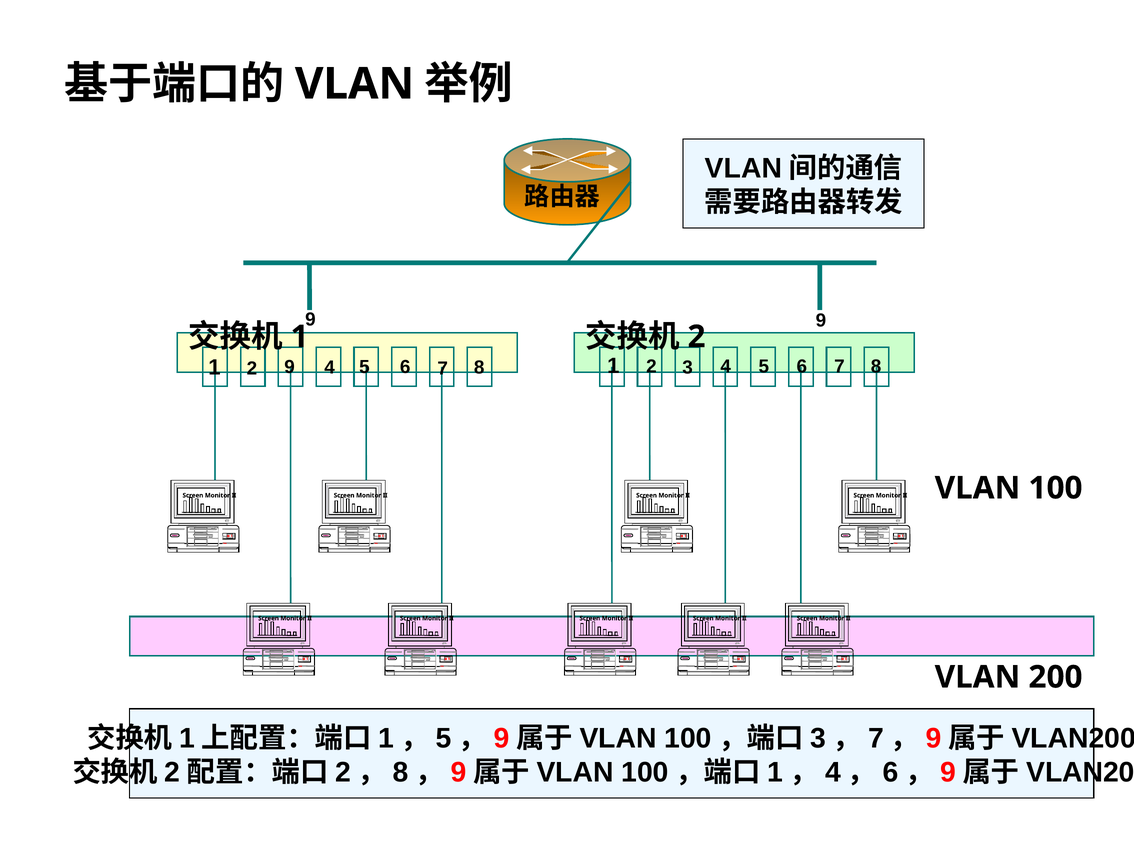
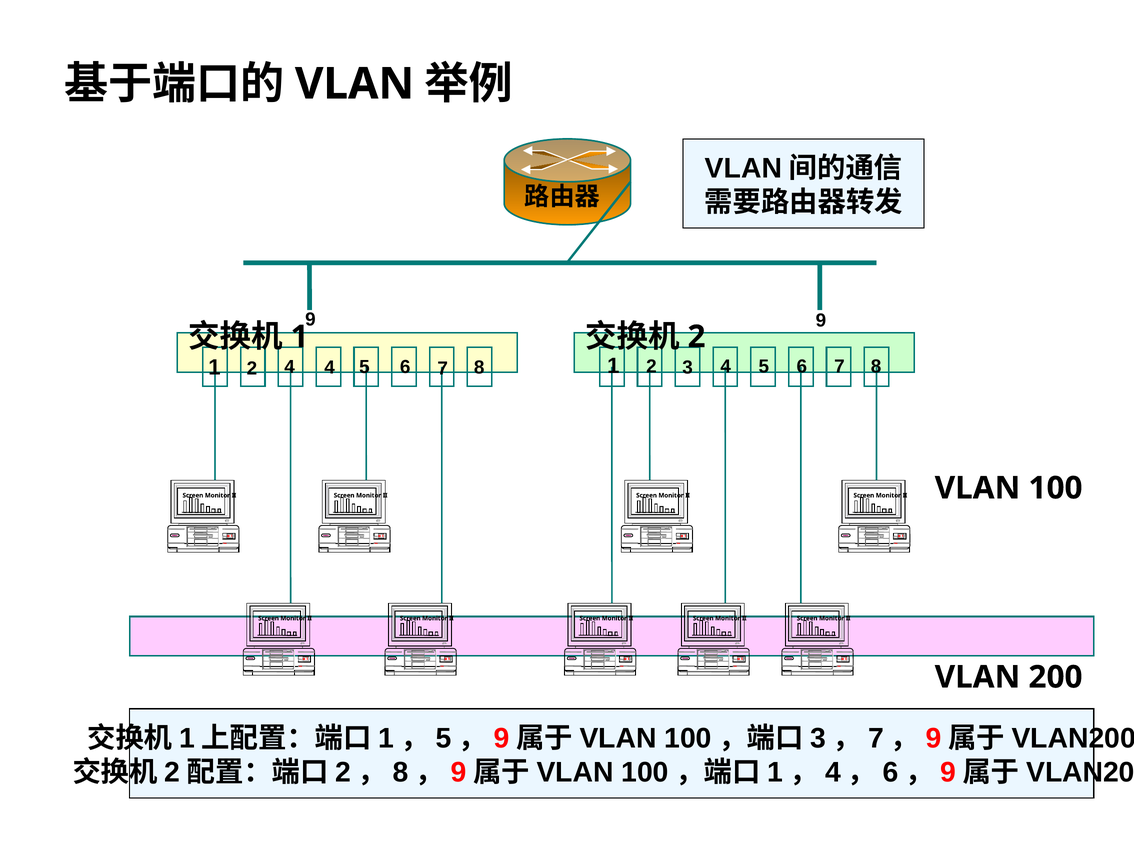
2 9: 9 -> 4 (290, 367)
